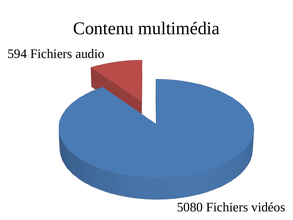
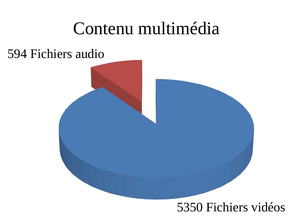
5080: 5080 -> 5350 (190, 207)
